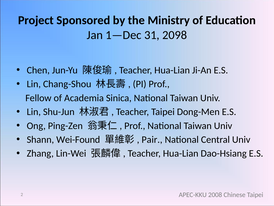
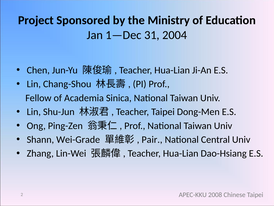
2098: 2098 -> 2004 (175, 35)
Wei-Found: Wei-Found -> Wei-Grade (78, 139)
